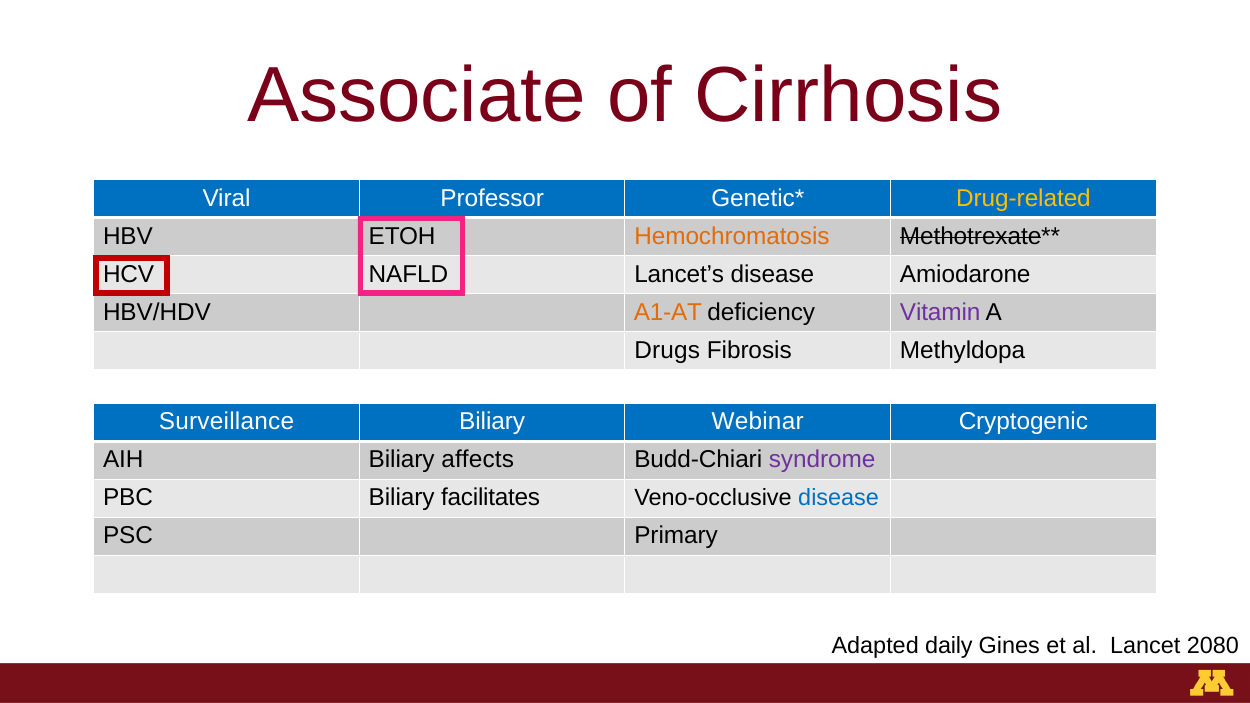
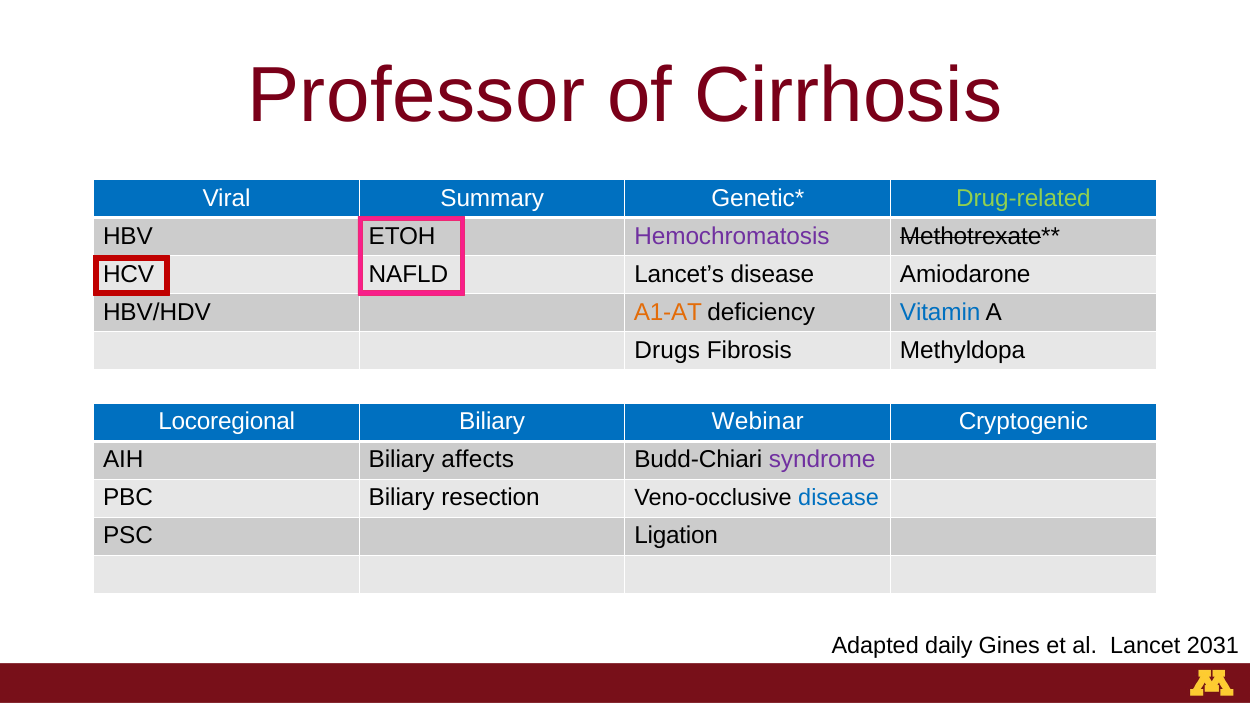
Associate: Associate -> Professor (416, 95)
Professor: Professor -> Summary (492, 198)
Drug-related colour: yellow -> light green (1023, 198)
Hemochromatosis colour: orange -> purple (732, 236)
Vitamin colour: purple -> blue (940, 312)
Surveillance: Surveillance -> Locoregional (227, 422)
facilitates: facilitates -> resection (491, 498)
Primary: Primary -> Ligation (676, 536)
2080: 2080 -> 2031 (1213, 646)
